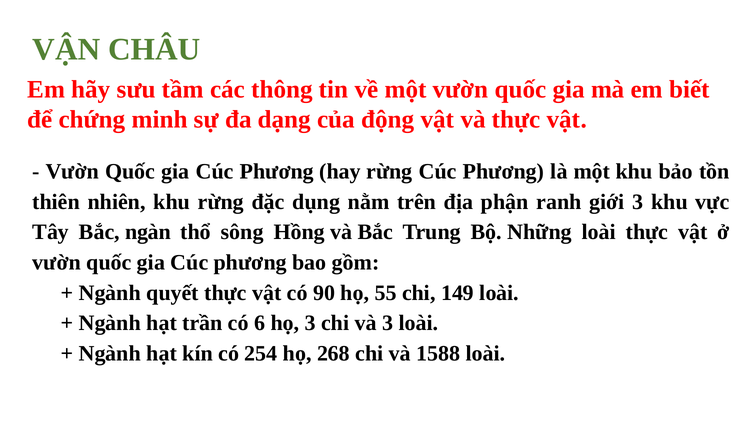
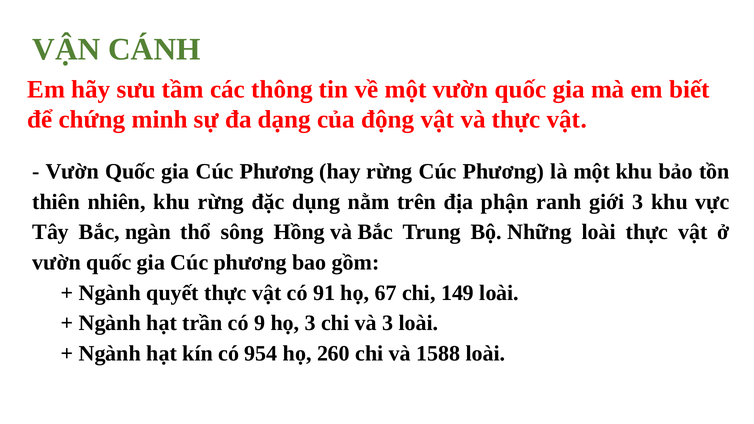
CHÂU: CHÂU -> CÁNH (154, 50)
90: 90 -> 91 (324, 293)
55: 55 -> 67 (386, 293)
6: 6 -> 9 (260, 323)
254: 254 -> 954 (261, 354)
268: 268 -> 260 (333, 354)
